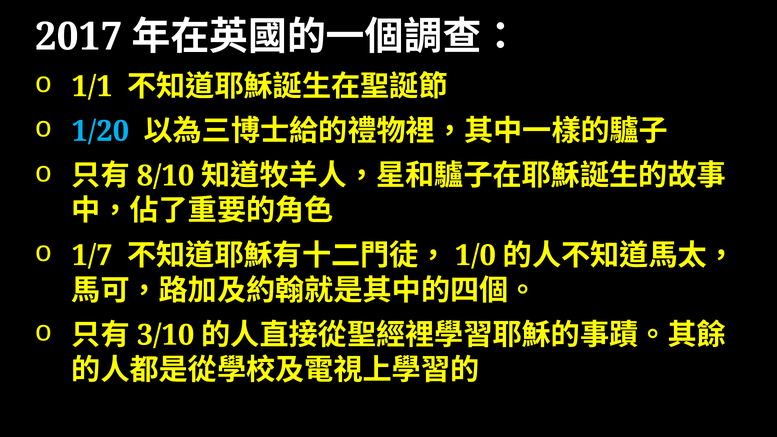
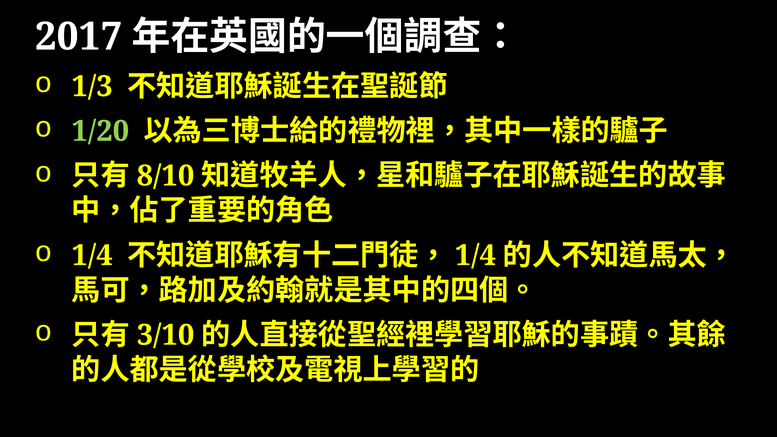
1/1: 1/1 -> 1/3 (92, 87)
1/20 colour: light blue -> light green (100, 131)
1/7: 1/7 -> 1/4 (92, 256)
1/0: 1/0 -> 1/4 (475, 256)
